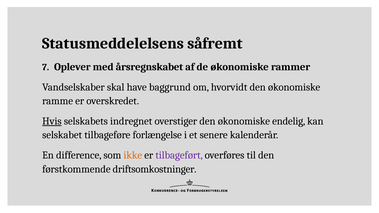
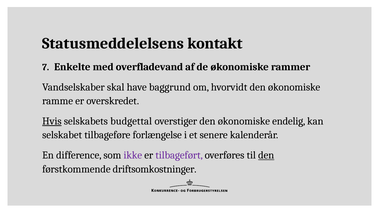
såfremt: såfremt -> kontakt (215, 43)
Oplever: Oplever -> Enkelte (72, 67)
årsregnskabet: årsregnskabet -> overfladevand (149, 67)
indregnet: indregnet -> budgettal (131, 121)
ikke colour: orange -> purple (133, 155)
den underline: none -> present (266, 155)
